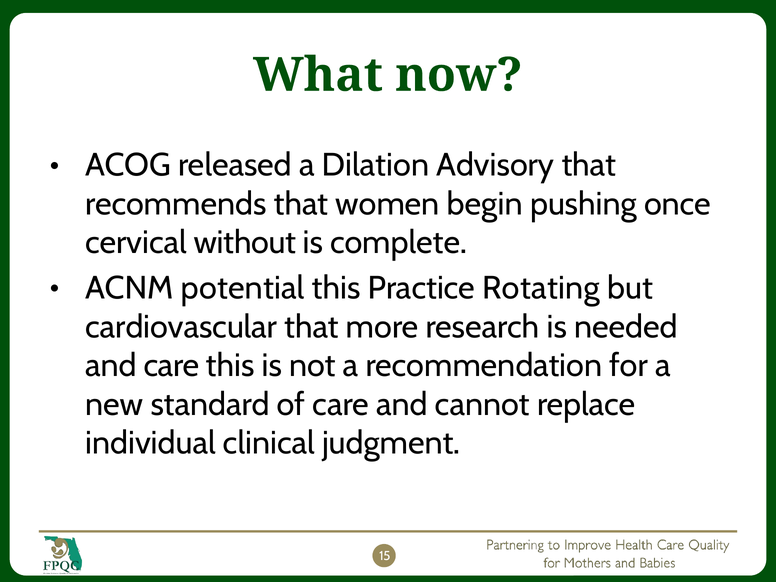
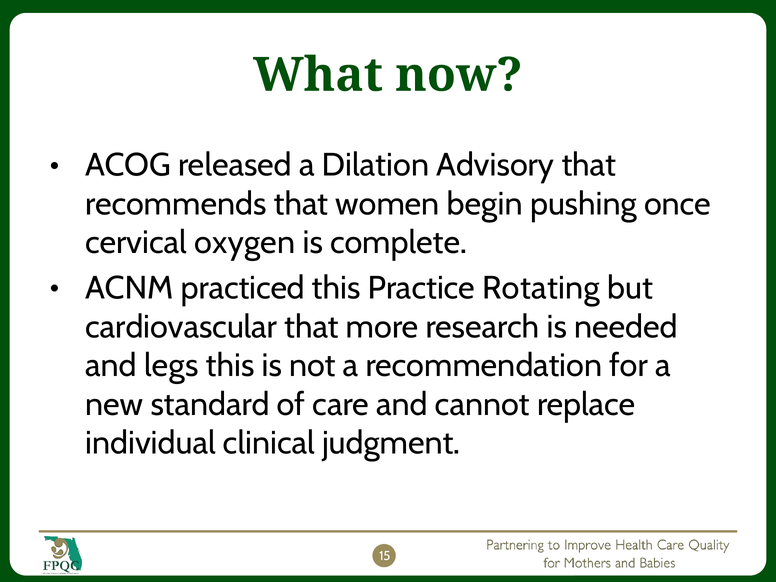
without: without -> oxygen (245, 243)
potential: potential -> practiced (243, 288)
and care: care -> legs (171, 366)
